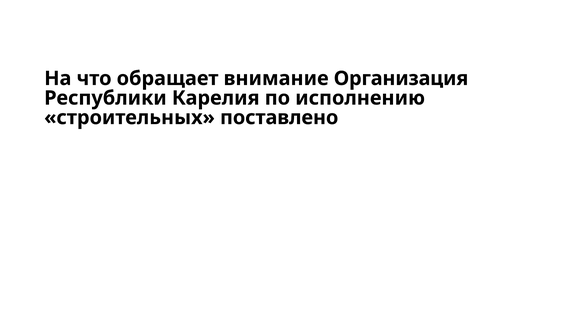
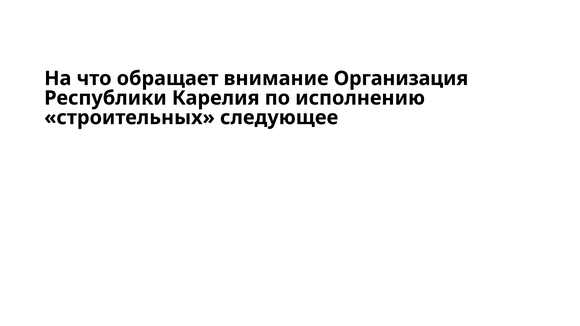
поставлено: поставлено -> следующее (279, 118)
